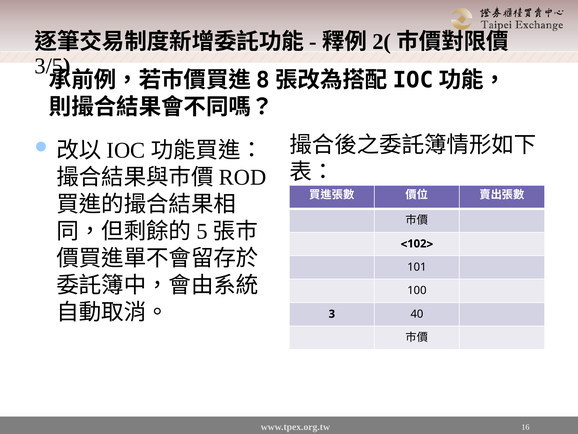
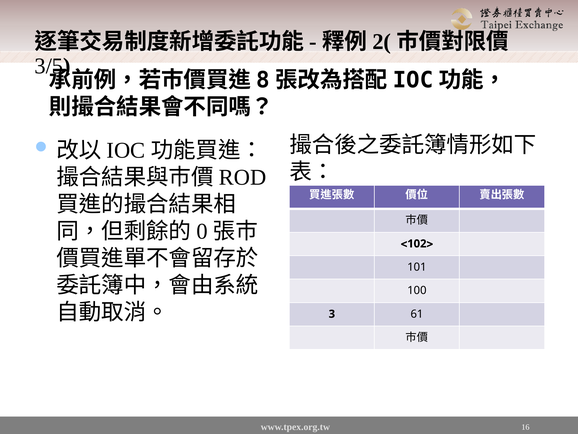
5: 5 -> 0 (202, 231)
40: 40 -> 61 (417, 314)
